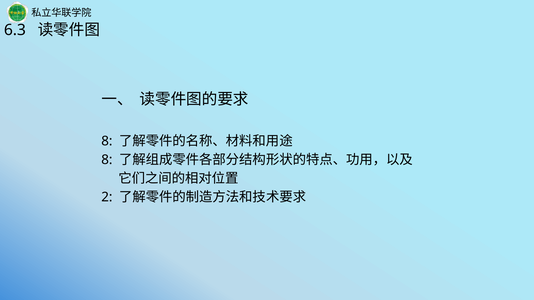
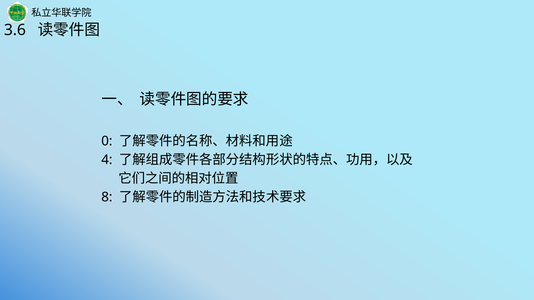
6.3: 6.3 -> 3.6 (15, 30)
8: 8 -> 0 (107, 141)
8: 8 -> 4 (107, 160)
2: 2 -> 8 (107, 197)
